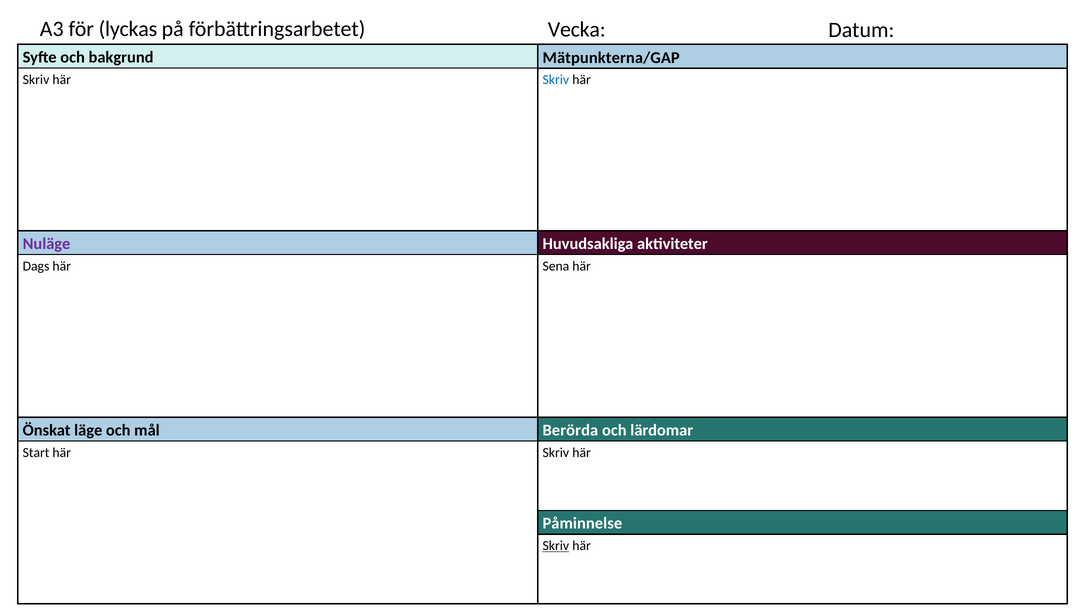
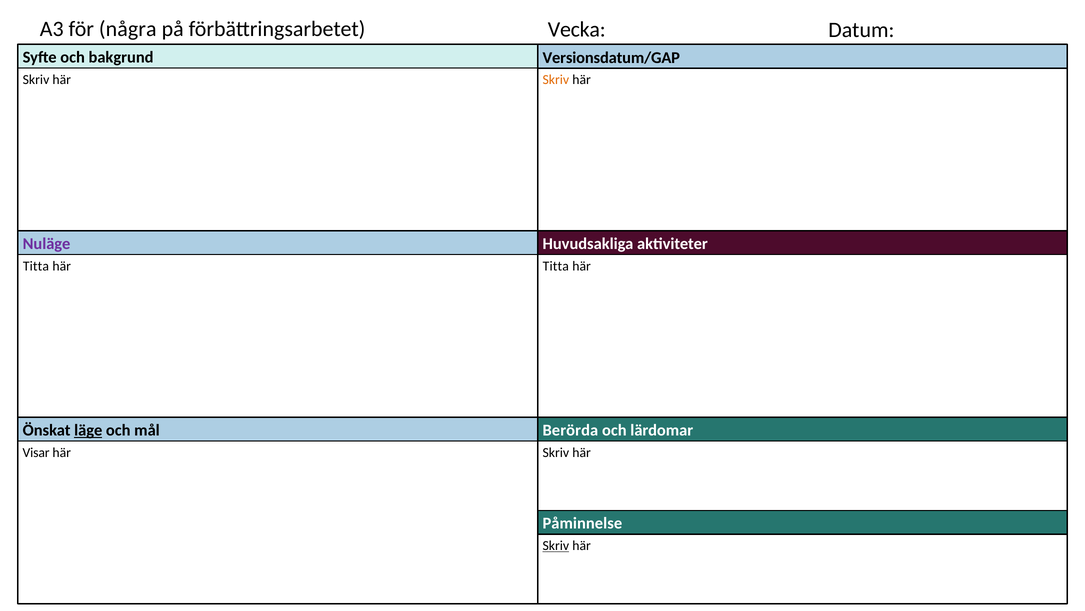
lyckas: lyckas -> några (128, 29)
Mätpunkterna/GAP: Mätpunkterna/GAP -> Versionsdatum/GAP (611, 58)
Skriv colour: blue -> orange (556, 80)
Dags: Dags -> Titta (36, 266)
här Sena: Sena -> Titta (556, 266)
läge underline: none -> present (88, 430)
Start: Start -> Visar (36, 452)
